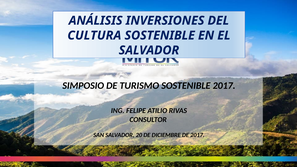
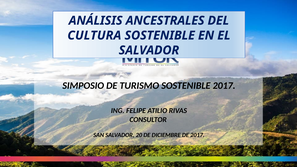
INVERSIONES: INVERSIONES -> ANCESTRALES (165, 21)
